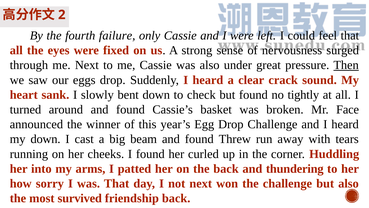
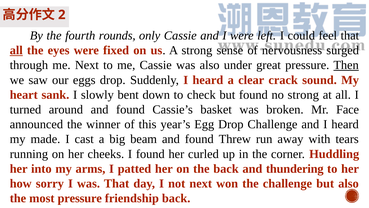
failure: failure -> rounds (117, 36)
all underline: none -> present (16, 50)
no tightly: tightly -> strong (303, 95)
my down: down -> made (45, 139)
most survived: survived -> pressure (80, 198)
